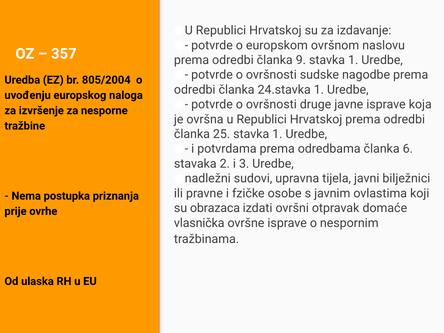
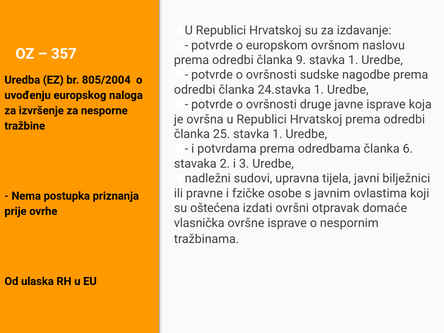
obrazaca: obrazaca -> oštećena (215, 208)
